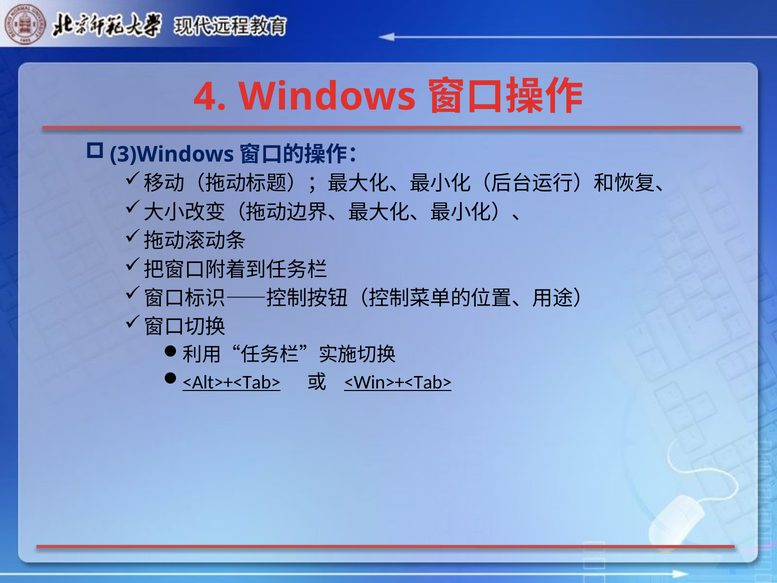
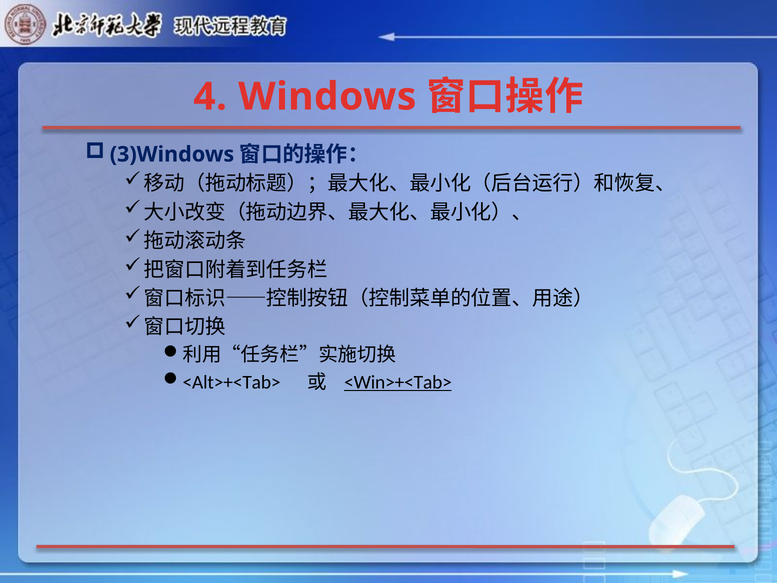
<Alt>+<Tab> underline: present -> none (232, 382)
